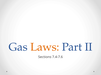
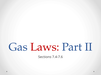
Laws colour: orange -> red (45, 47)
